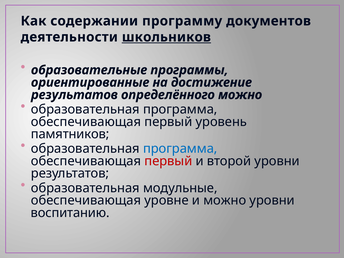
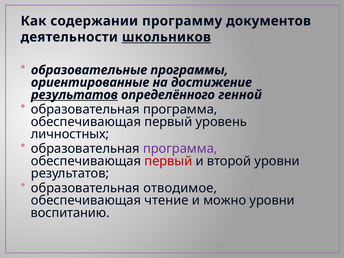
результатов underline: none -> present (74, 95)
определённого можно: можно -> генной (240, 95)
памятников: памятников -> личностных (70, 134)
программа colour: blue -> purple (180, 149)
модульные: модульные -> отводимое (180, 188)
уровне: уровне -> чтение (167, 200)
